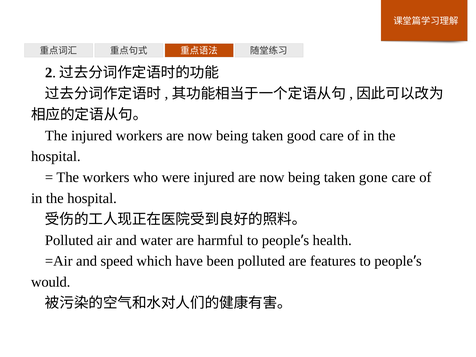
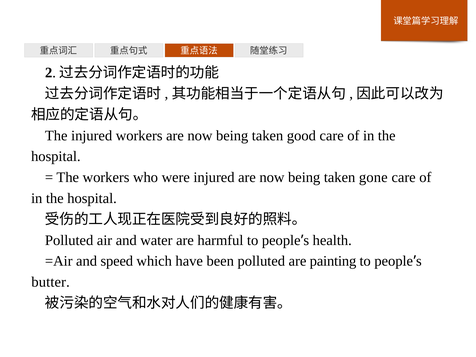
features: features -> painting (333, 261)
would: would -> butter (51, 282)
